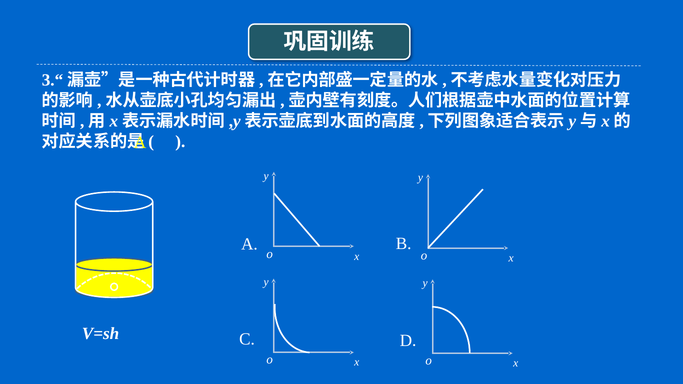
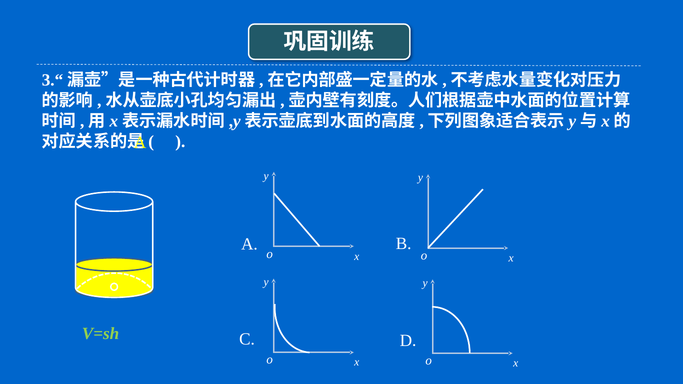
V=sh colour: white -> light green (101, 334)
